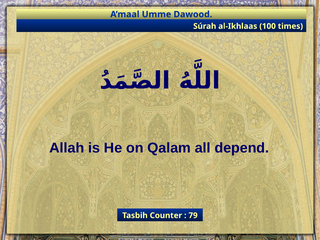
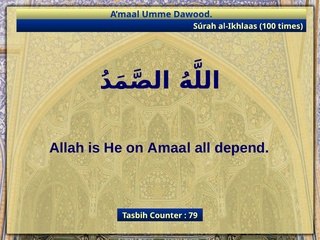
Qalam: Qalam -> Amaal (169, 148)
